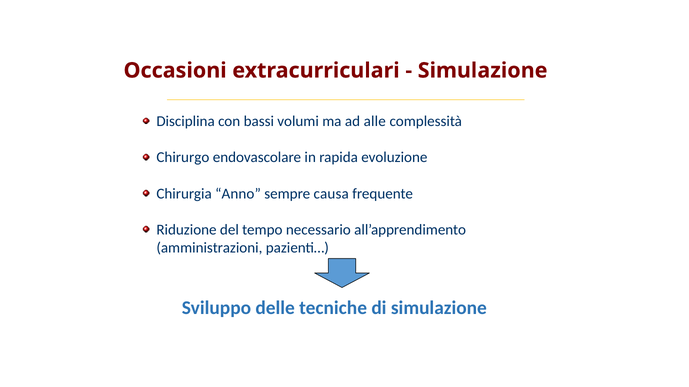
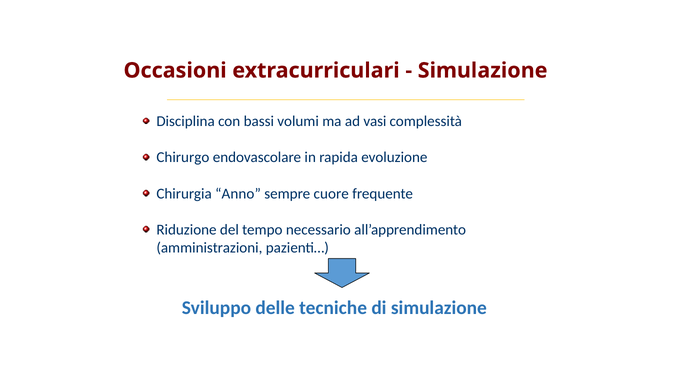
alle: alle -> vasi (375, 121)
causa: causa -> cuore (331, 194)
